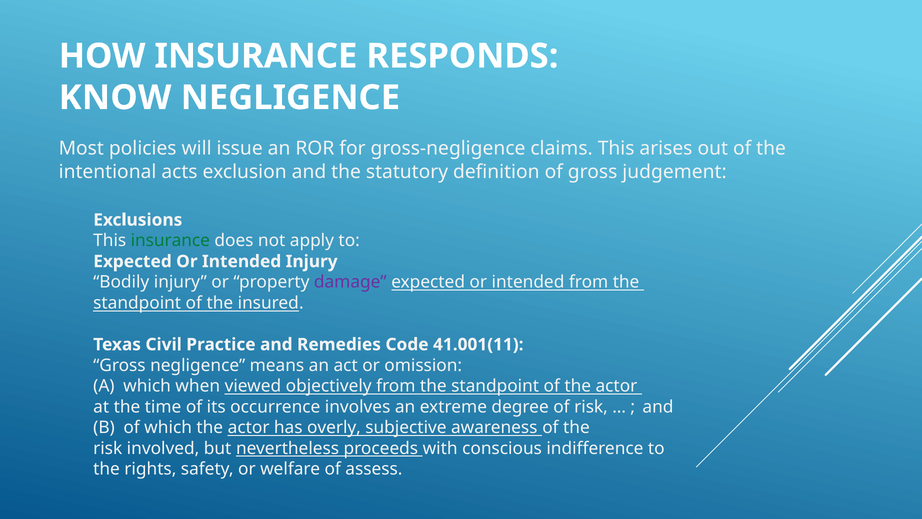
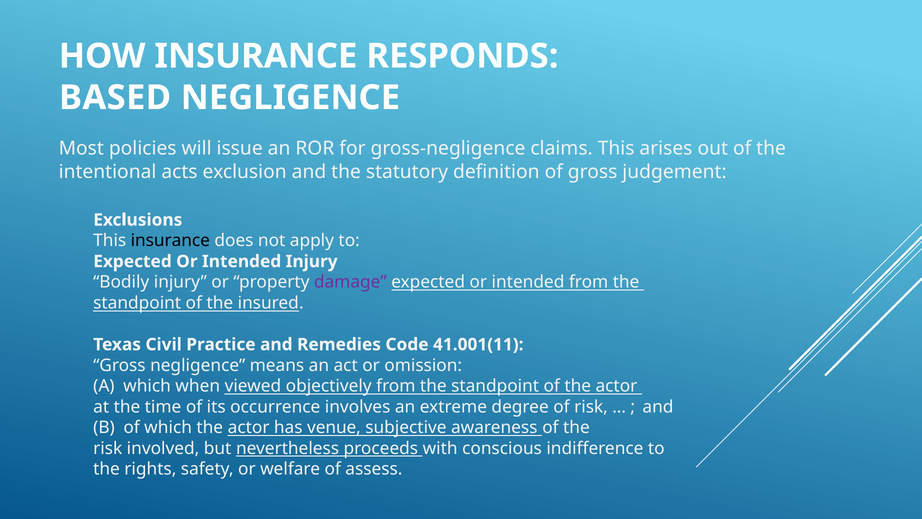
KNOW: KNOW -> BASED (115, 98)
insurance colour: green -> black (170, 241)
overly: overly -> venue (334, 427)
